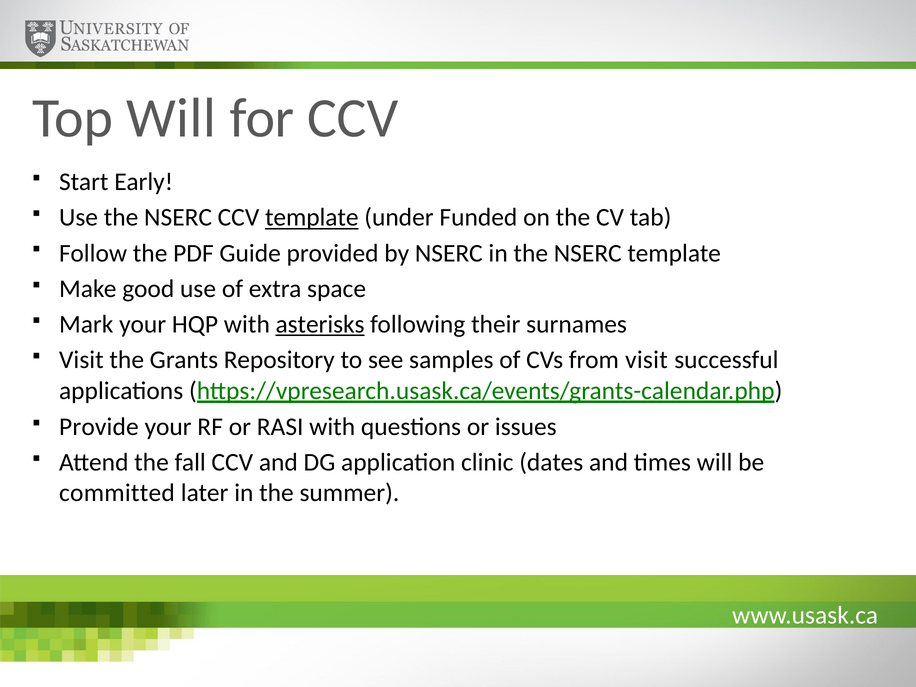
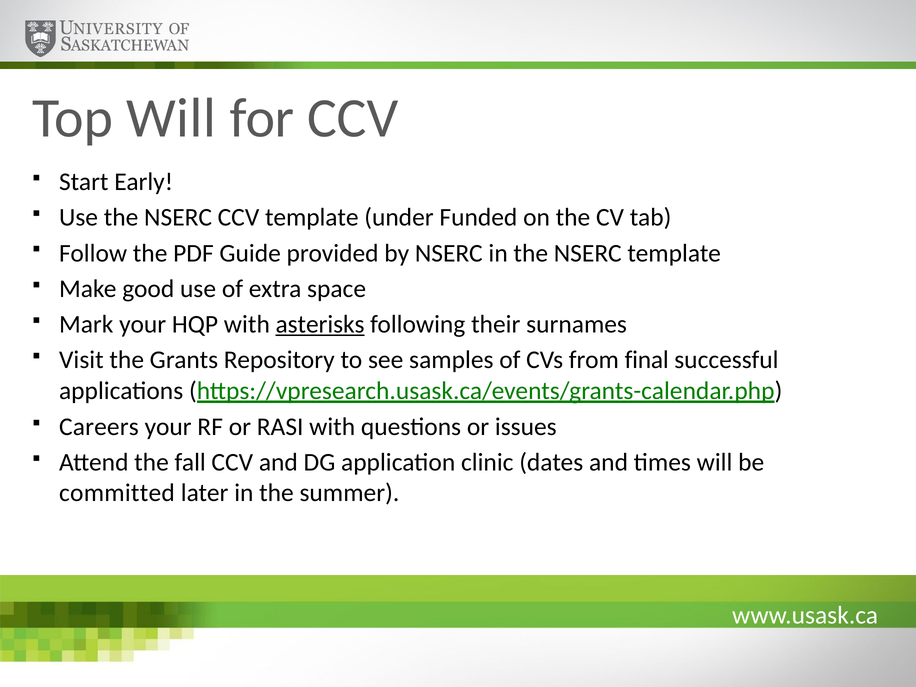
template underline: present -> none (312, 218)
from visit: visit -> final (647, 360)
Provide: Provide -> Careers (99, 427)
